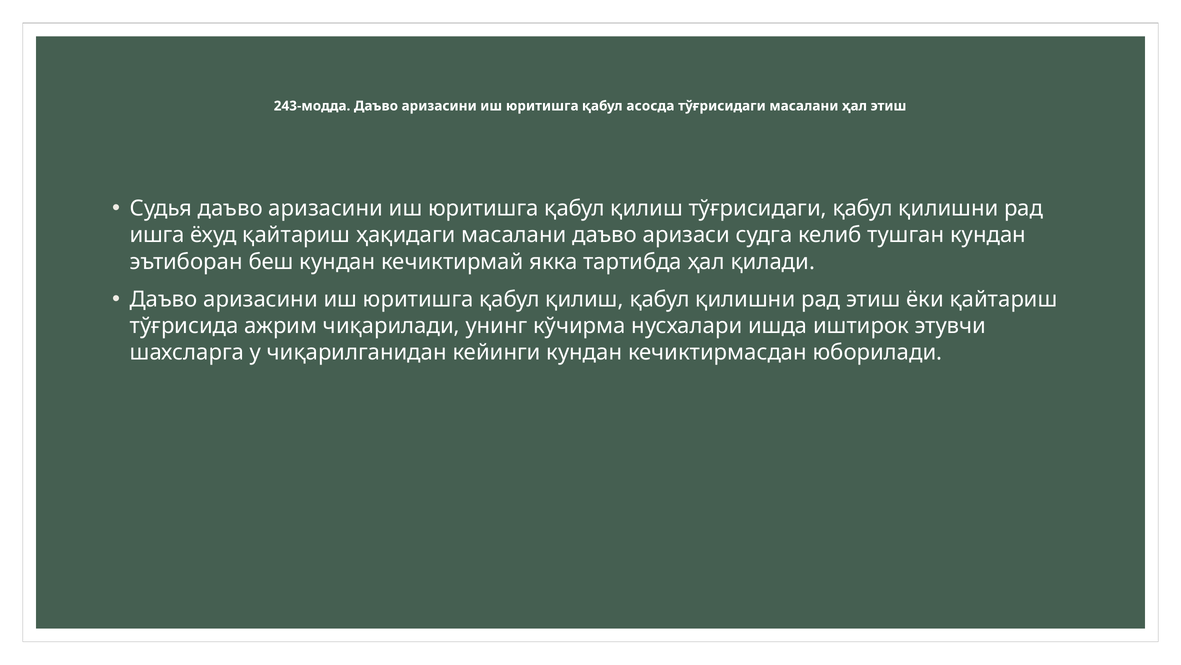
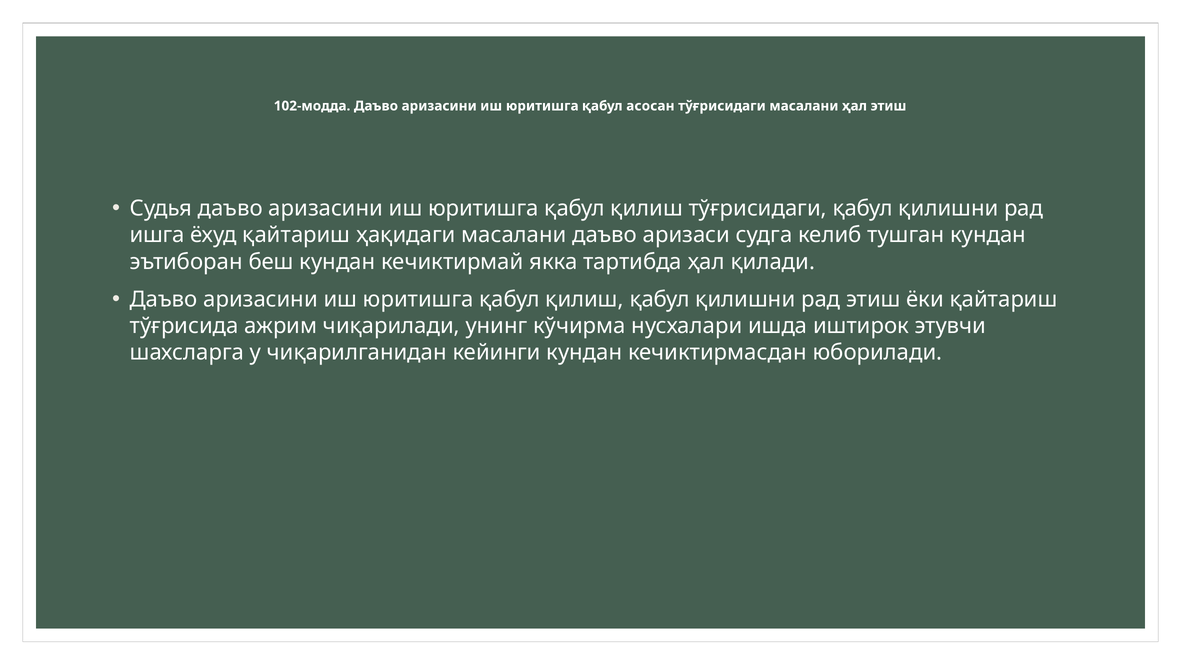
243-модда: 243-модда -> 102-модда (312, 106)
асосда: асосда -> асосан (650, 106)
